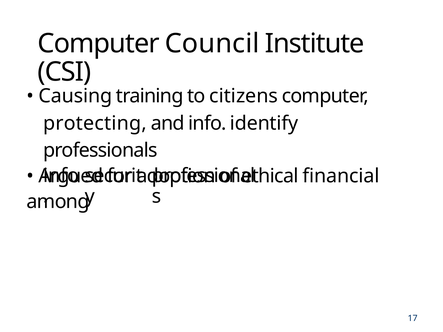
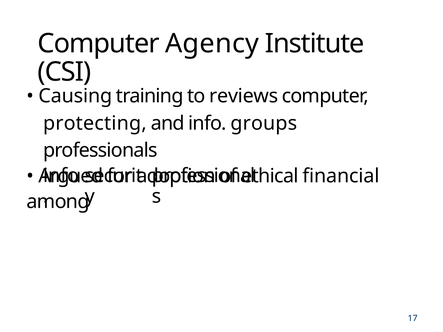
Council: Council -> Agency (212, 44)
citizens: citizens -> reviews (244, 96)
identify: identify -> groups (264, 123)
